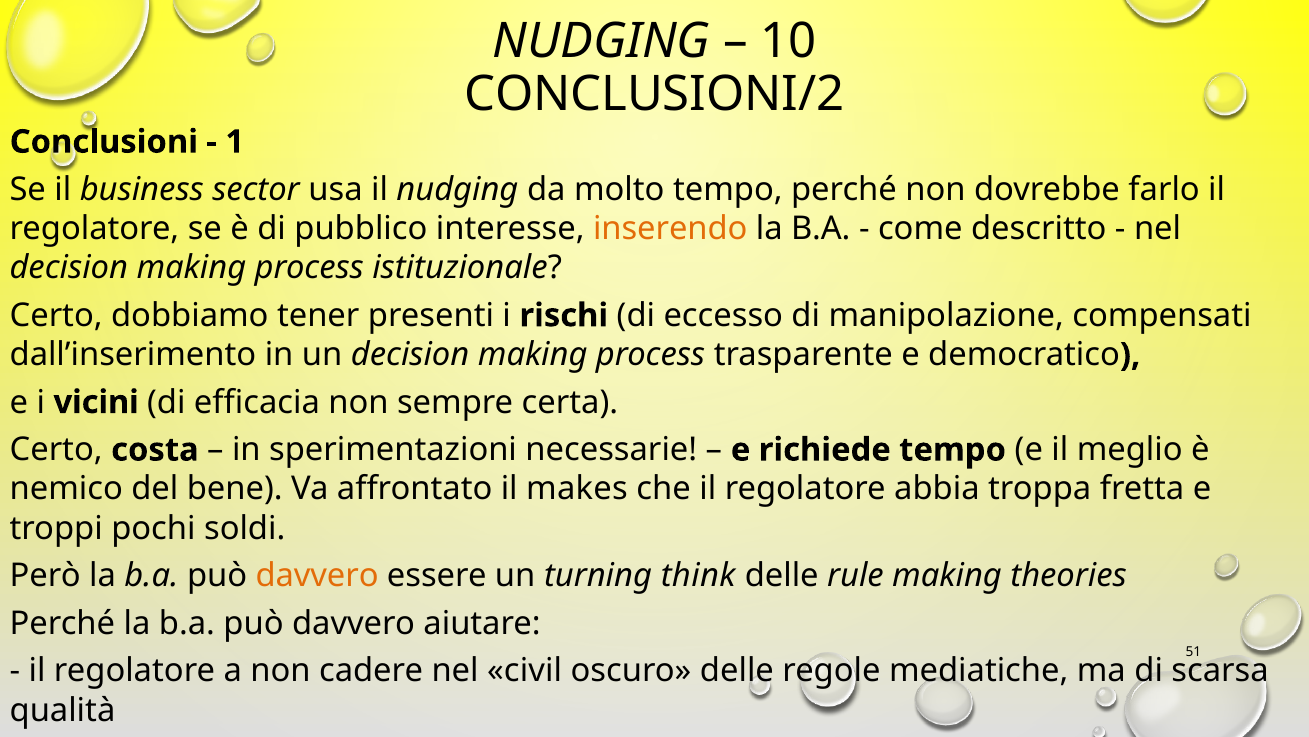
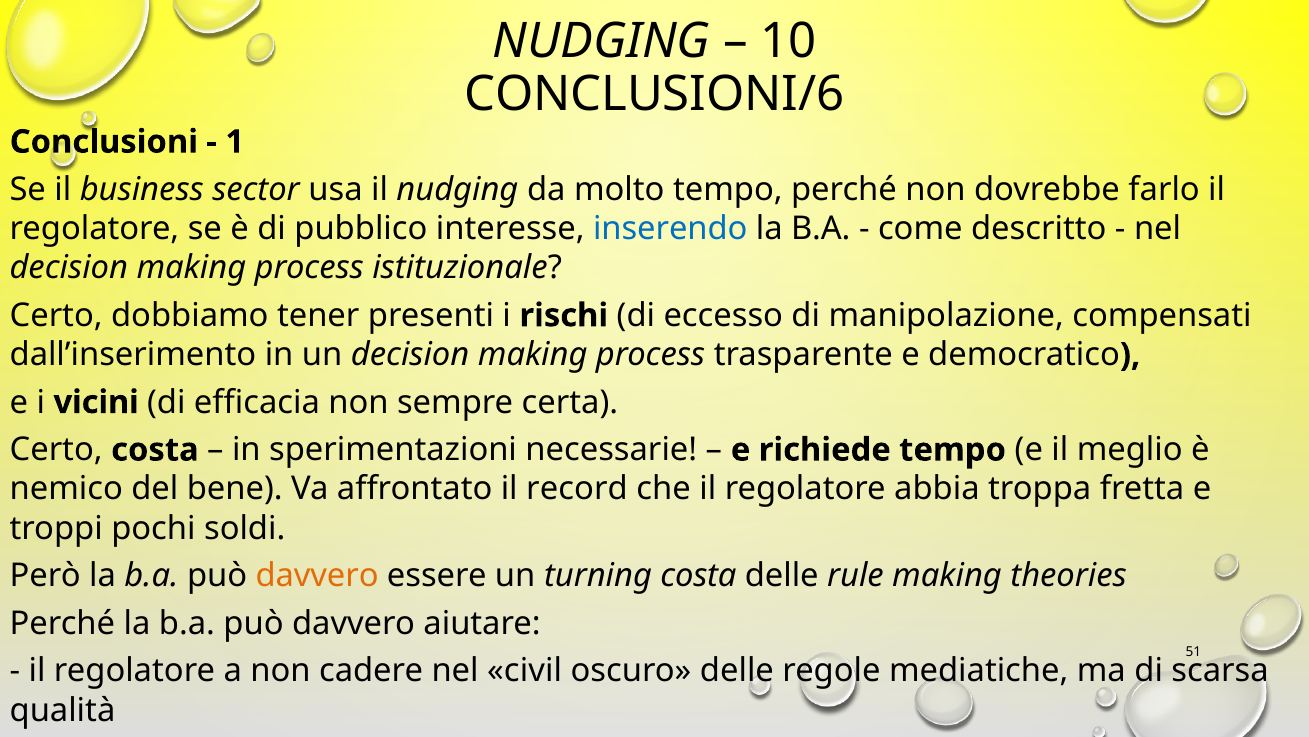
CONCLUSIONI/2: CONCLUSIONI/2 -> CONCLUSIONI/6 (654, 95)
inserendo colour: orange -> blue (670, 228)
makes: makes -> record (577, 489)
turning think: think -> costa (698, 575)
